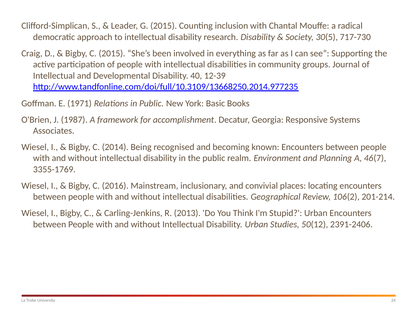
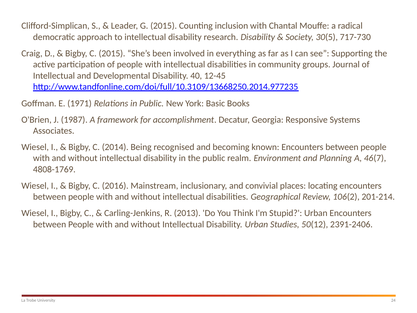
12-39: 12-39 -> 12-45 (215, 76)
3355-1769: 3355-1769 -> 4808-1769 (54, 169)
